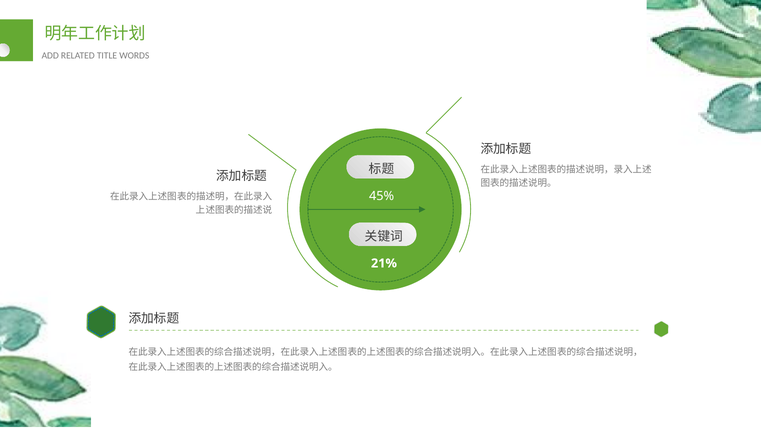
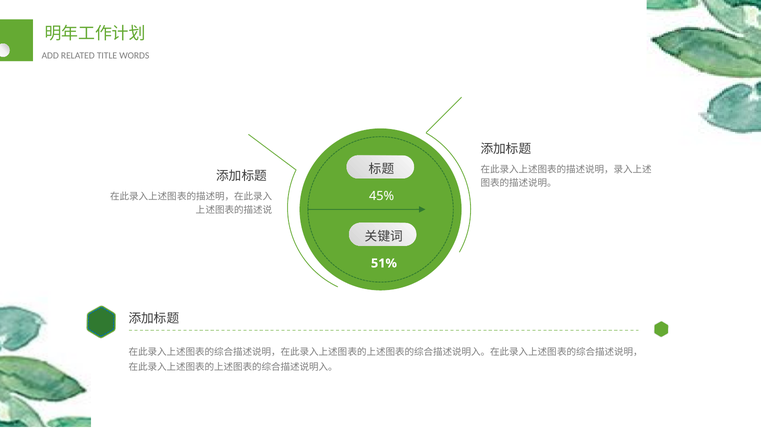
21%: 21% -> 51% (384, 263)
